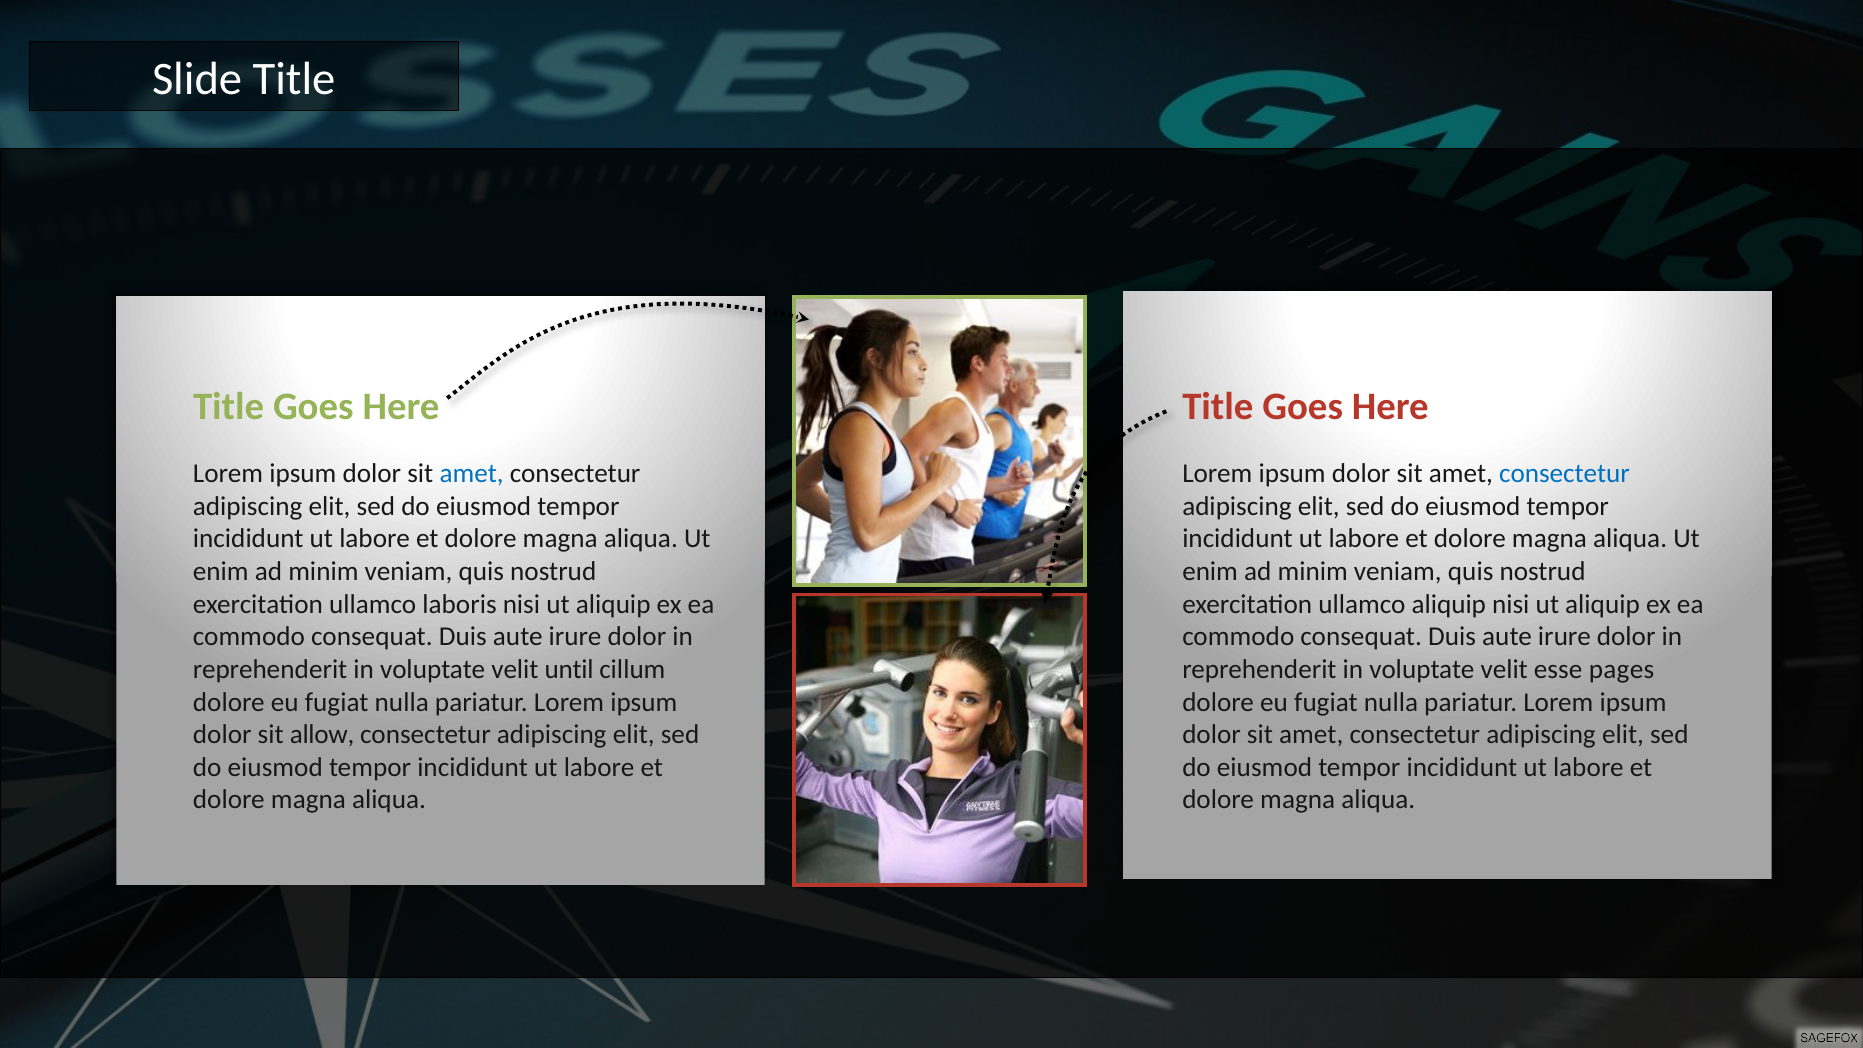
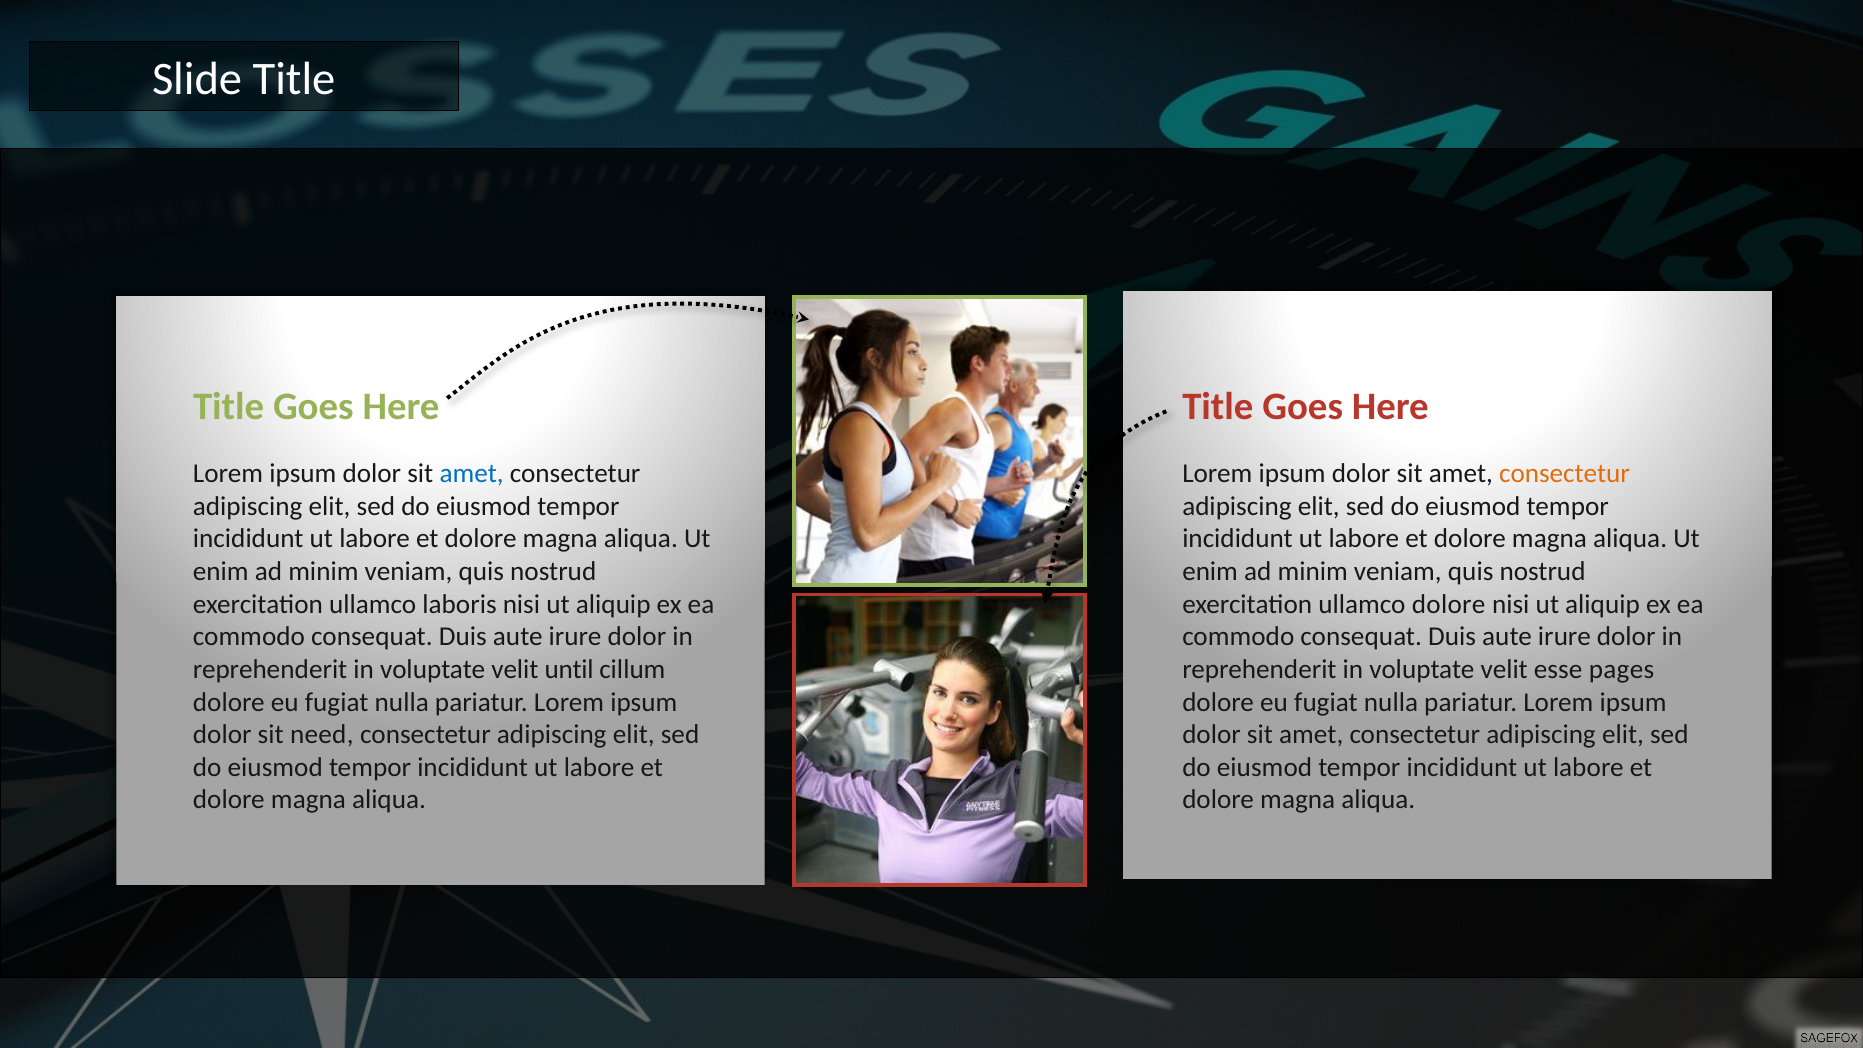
consectetur colour: blue -> orange (1564, 474)
ullamco aliquip: aliquip -> dolore (1449, 604)
allow: allow -> need (322, 735)
